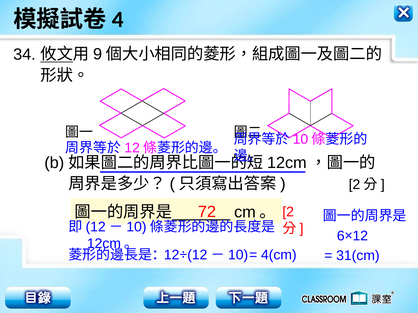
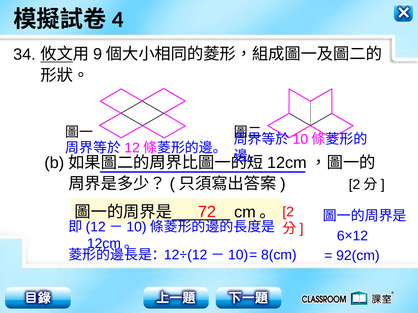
4(cm: 4(cm -> 8(cm (279, 255)
31(cm: 31(cm -> 92(cm (358, 256)
